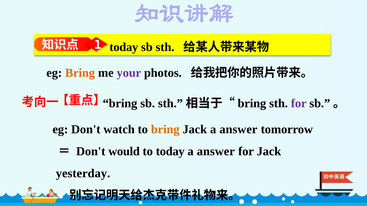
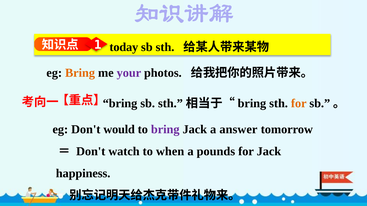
for colour: purple -> orange (299, 104)
watch: watch -> would (119, 130)
bring colour: orange -> purple (165, 130)
would: would -> watch (124, 152)
to today: today -> when (170, 152)
answer: answer -> pounds (216, 152)
yesterday: yesterday -> happiness (83, 174)
